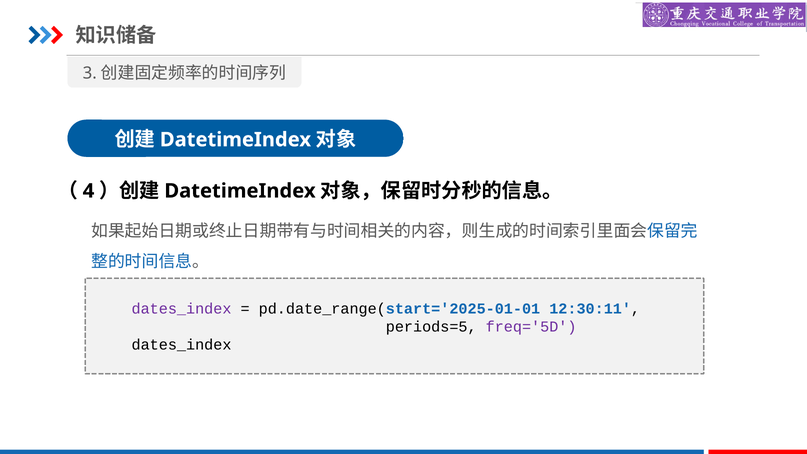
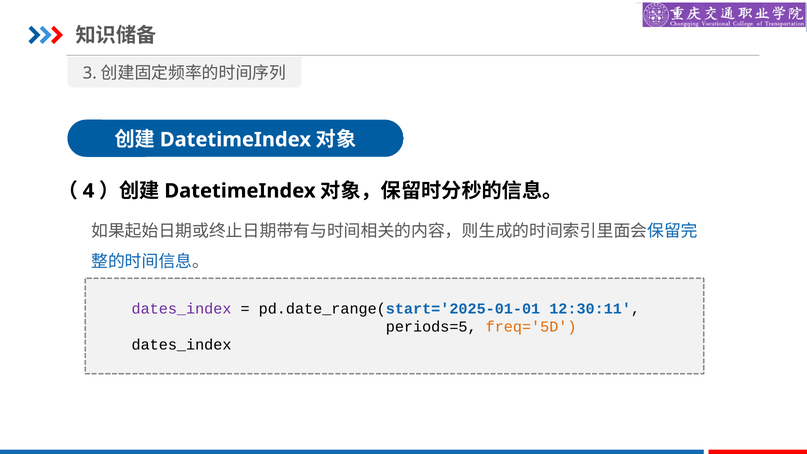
freq='5D colour: purple -> orange (531, 327)
